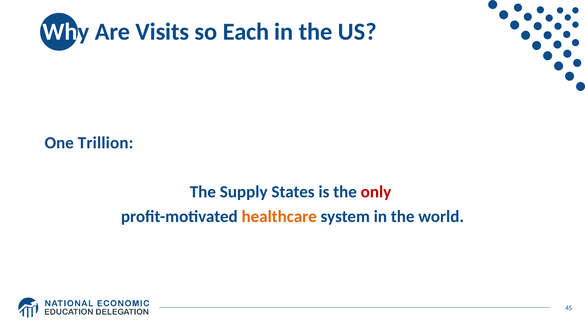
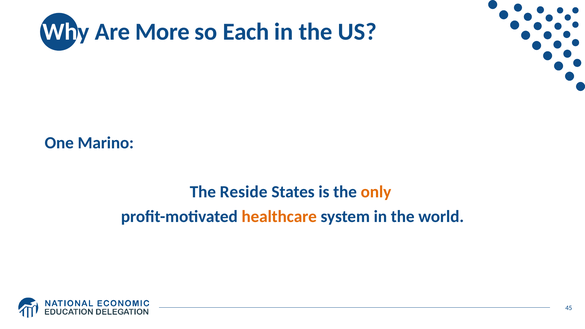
Visits: Visits -> More (162, 32)
Trillion: Trillion -> Marino (106, 143)
Supply: Supply -> Reside (244, 192)
only colour: red -> orange (376, 192)
